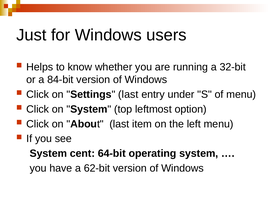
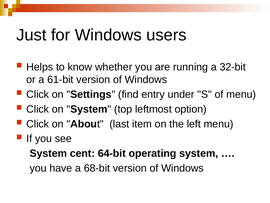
84-bit: 84-bit -> 61-bit (60, 79)
Settings last: last -> find (128, 94)
62-bit: 62-bit -> 68-bit (97, 168)
